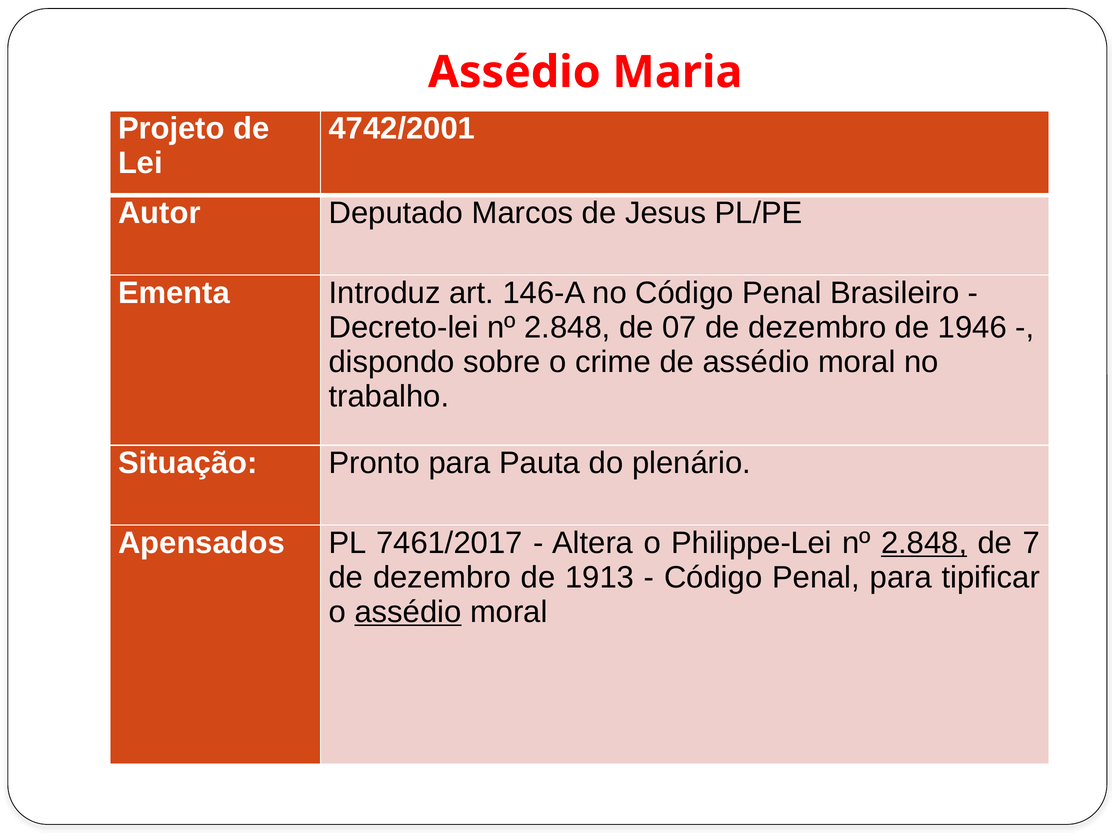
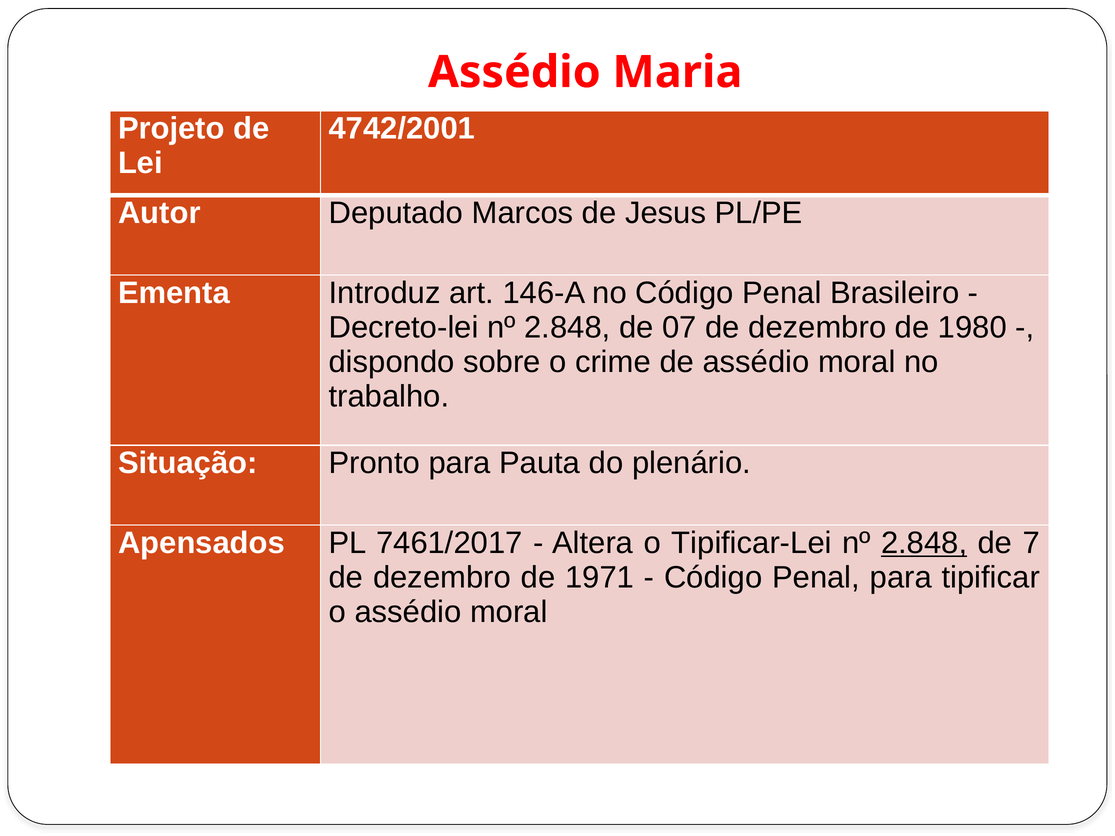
1946: 1946 -> 1980 (972, 327)
Philippe-Lei: Philippe-Lei -> Tipificar-Lei (752, 543)
1913: 1913 -> 1971 (600, 578)
assédio underline: present -> none (408, 612)
